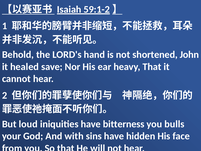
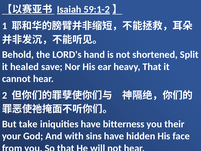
John: John -> Split (189, 55)
loud: loud -> take (28, 124)
bulls: bulls -> their (174, 124)
